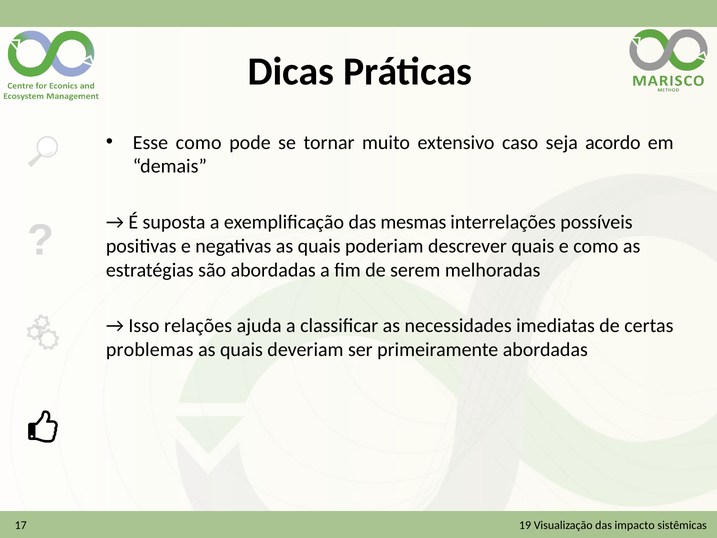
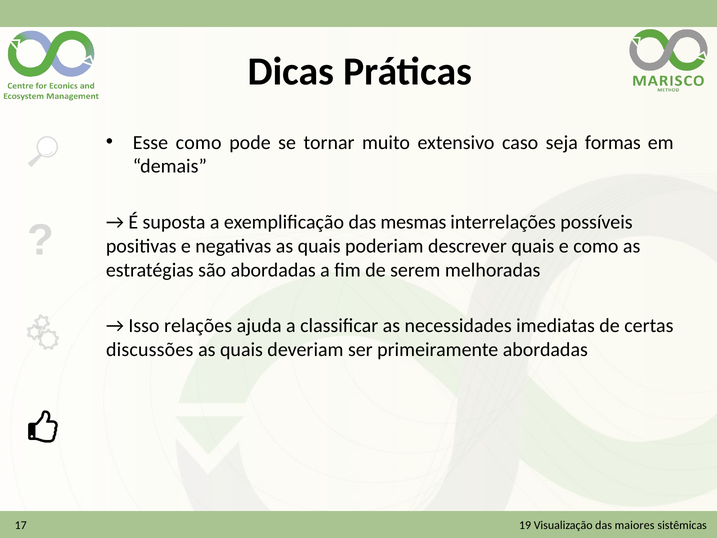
acordo: acordo -> formas (613, 142)
problemas: problemas -> discussões (150, 350)
impacto: impacto -> maiores (635, 525)
